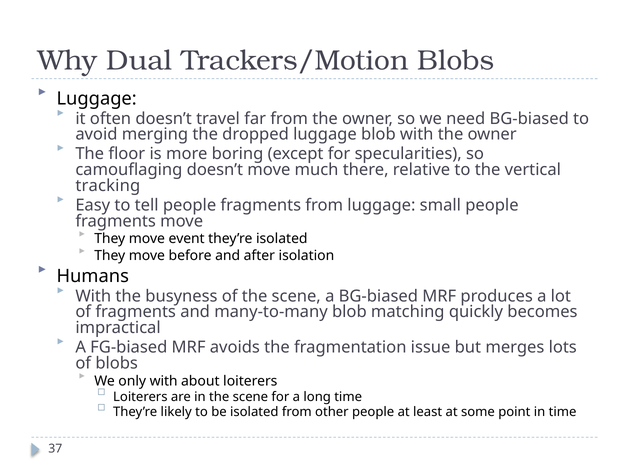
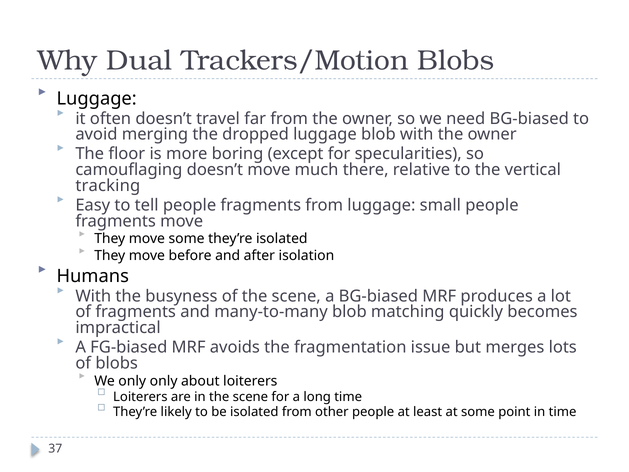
move event: event -> some (187, 239)
only with: with -> only (164, 381)
